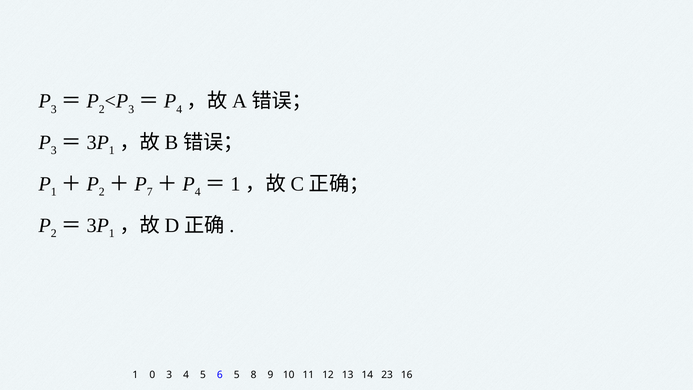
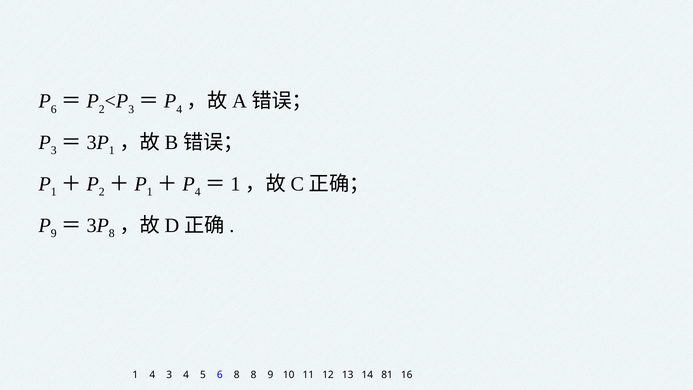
3: 3 -> 6 (54, 109)
7: 7 -> 1 (150, 192)
2: 2 -> 9 (54, 233)
1: 1 -> 8 (112, 233)
1 0: 0 -> 4 (152, 375)
6 5: 5 -> 8 (237, 375)
23: 23 -> 81 (387, 375)
